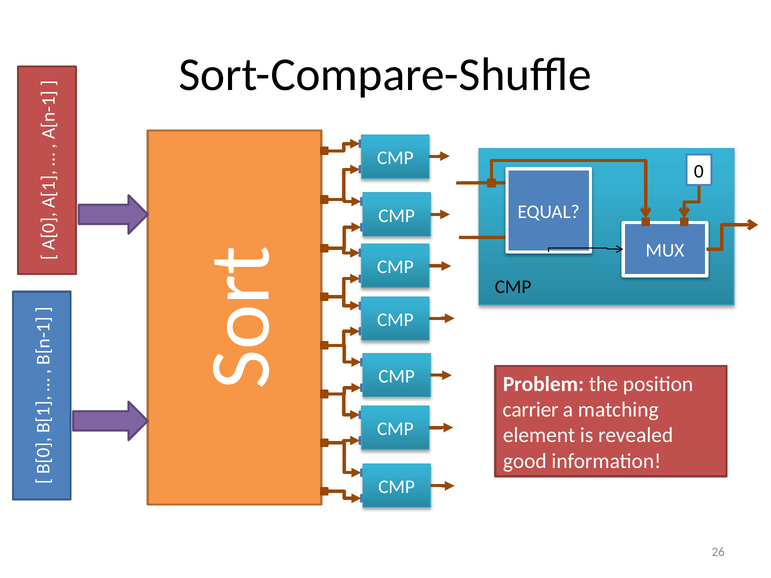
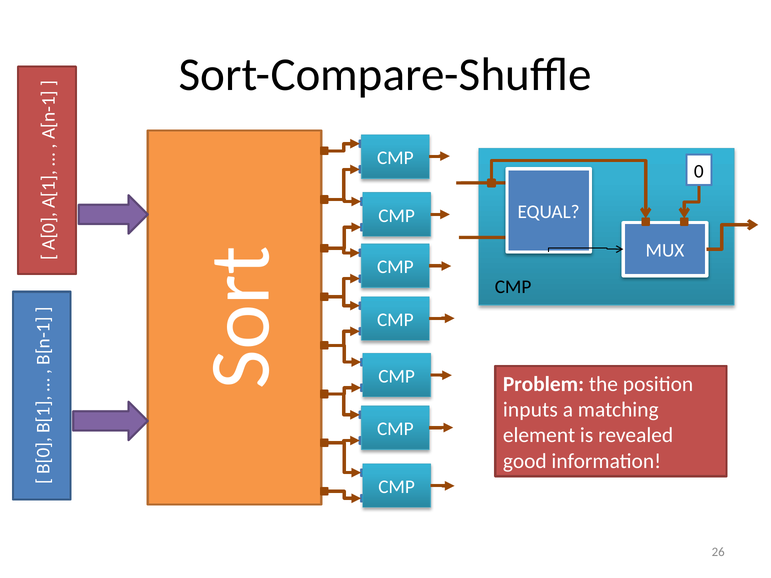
carrier: carrier -> inputs (530, 410)
